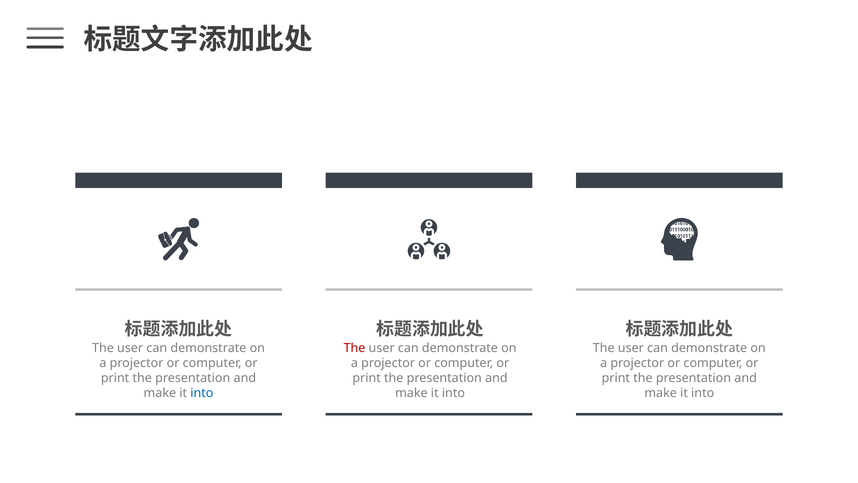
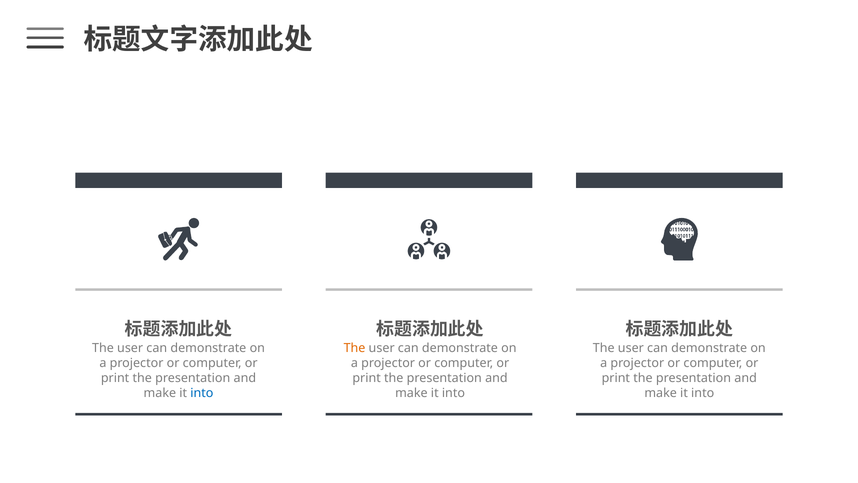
The colour: red -> orange (355, 348)
